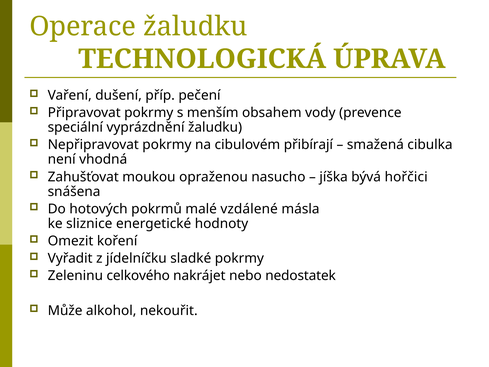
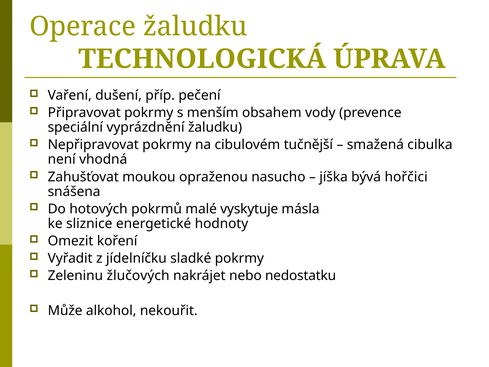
přibírají: přibírají -> tučnější (308, 145)
vzdálené: vzdálené -> vyskytuje (249, 209)
celkového: celkového -> žlučových (138, 276)
nedostatek: nedostatek -> nedostatku (301, 276)
